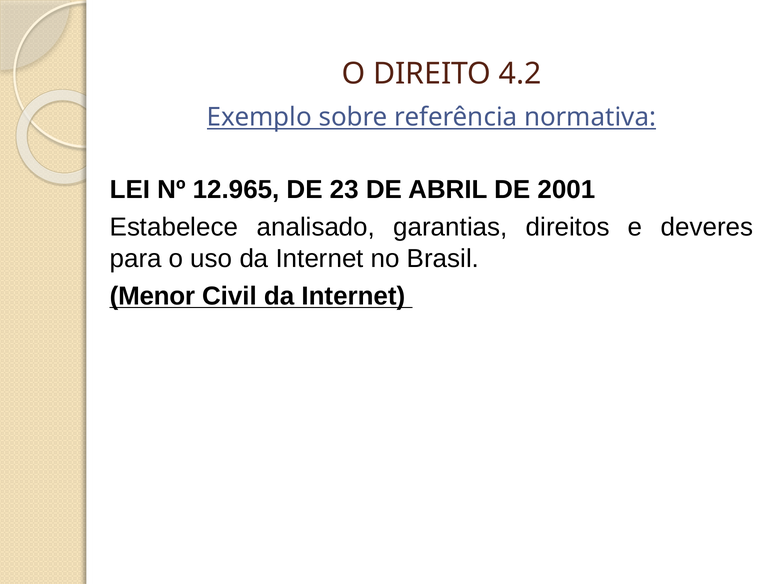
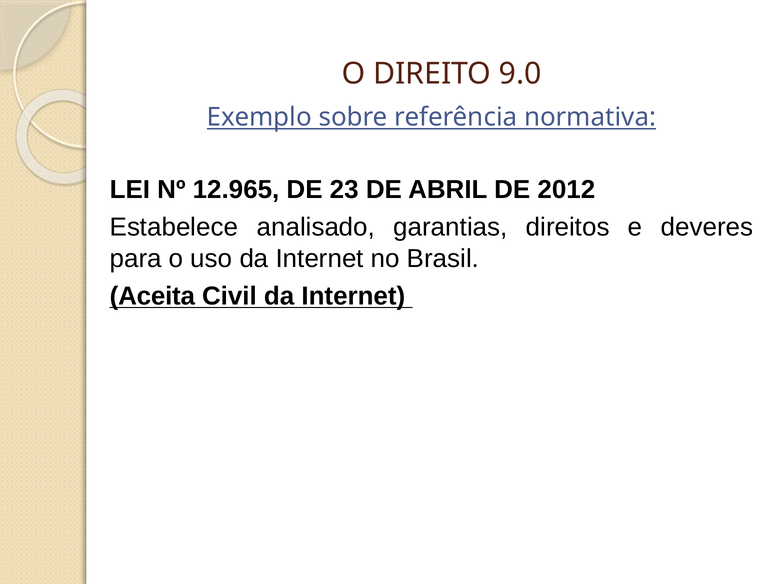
4.2: 4.2 -> 9.0 (520, 74)
2001: 2001 -> 2012 (566, 190)
Menor: Menor -> Aceita (152, 296)
